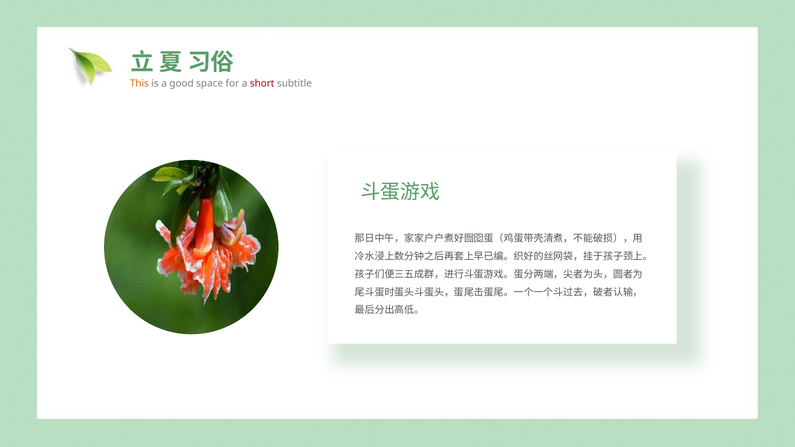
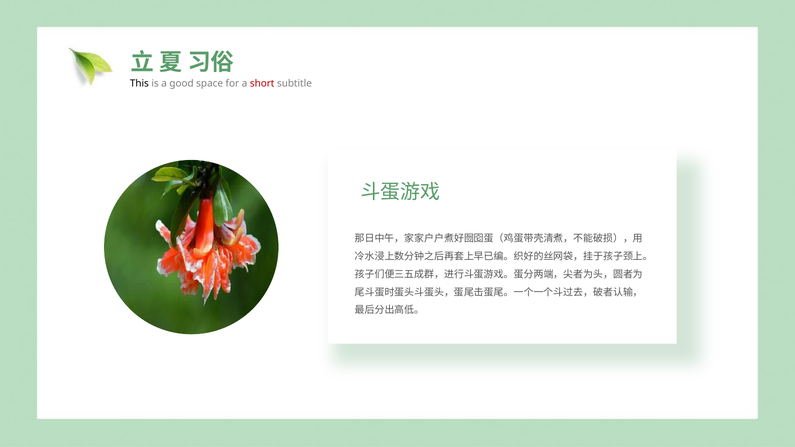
This colour: orange -> black (139, 83)
